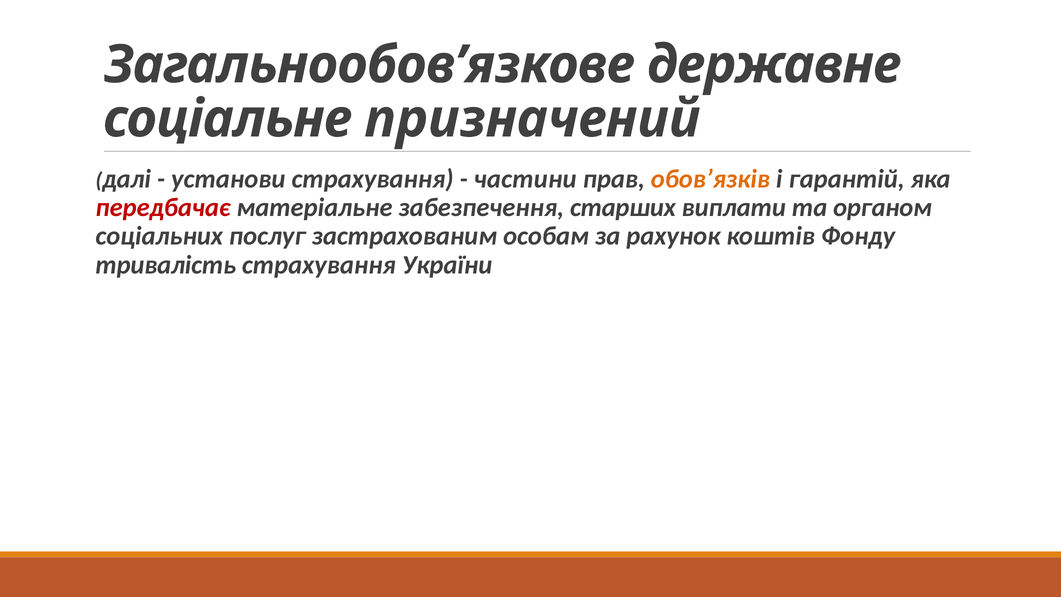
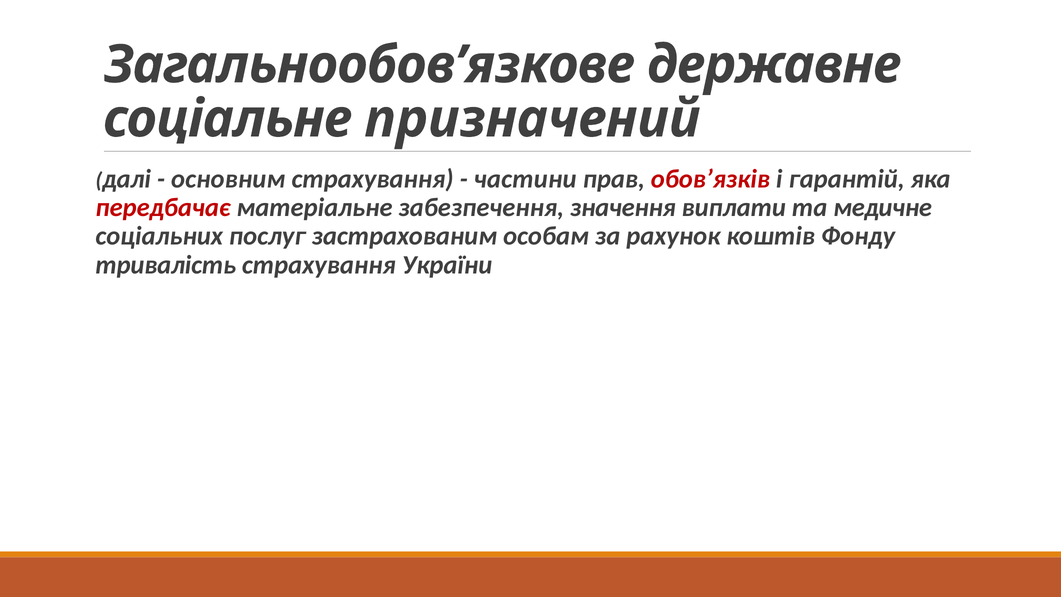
установи: установи -> основним (228, 179)
обов’язків colour: orange -> red (710, 179)
старших: старших -> значення (623, 207)
органом: органом -> медичне (883, 207)
